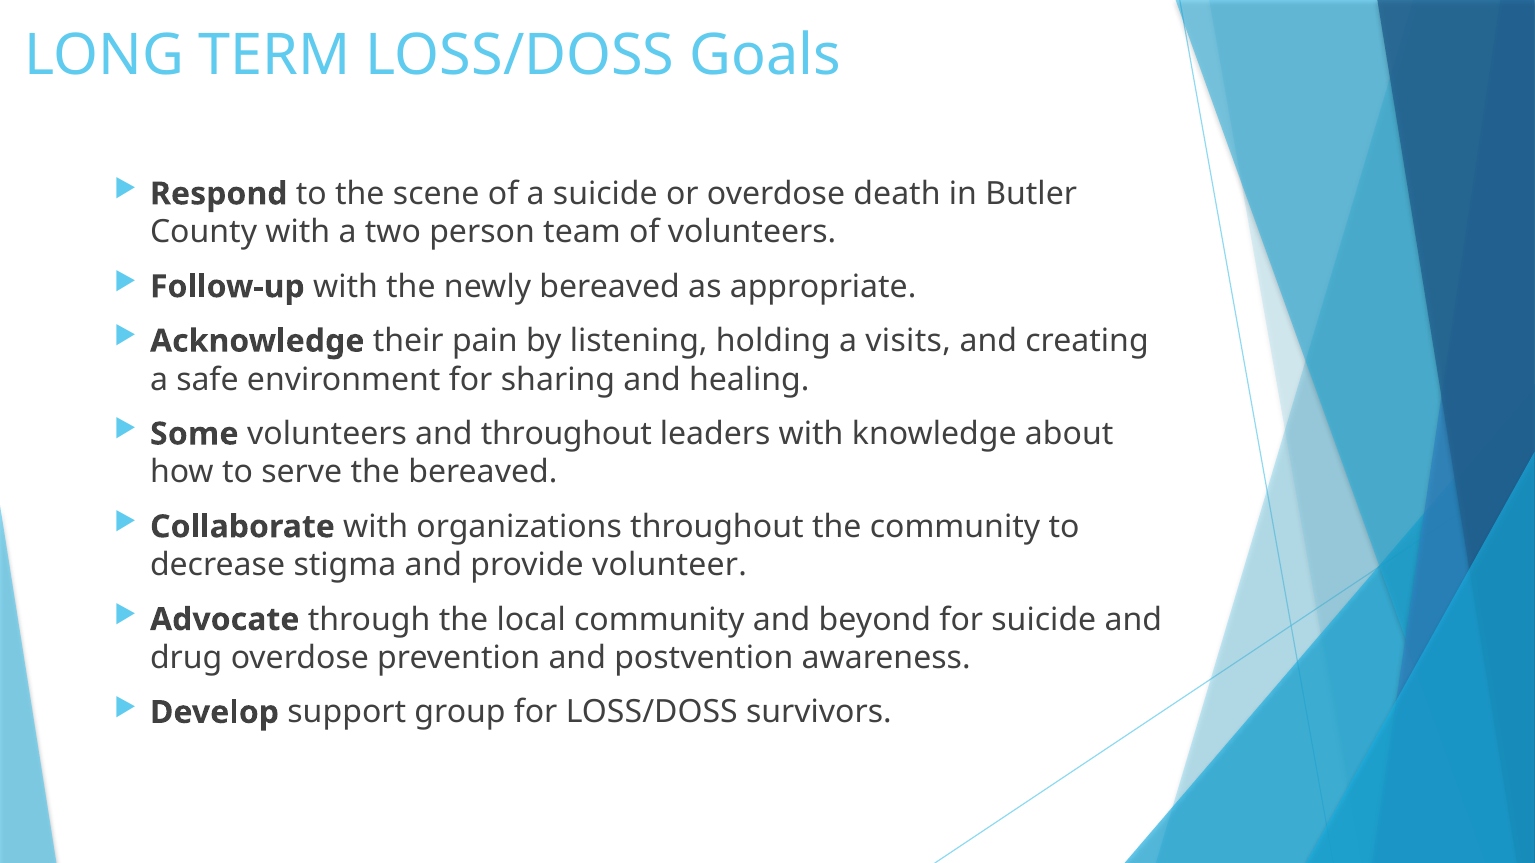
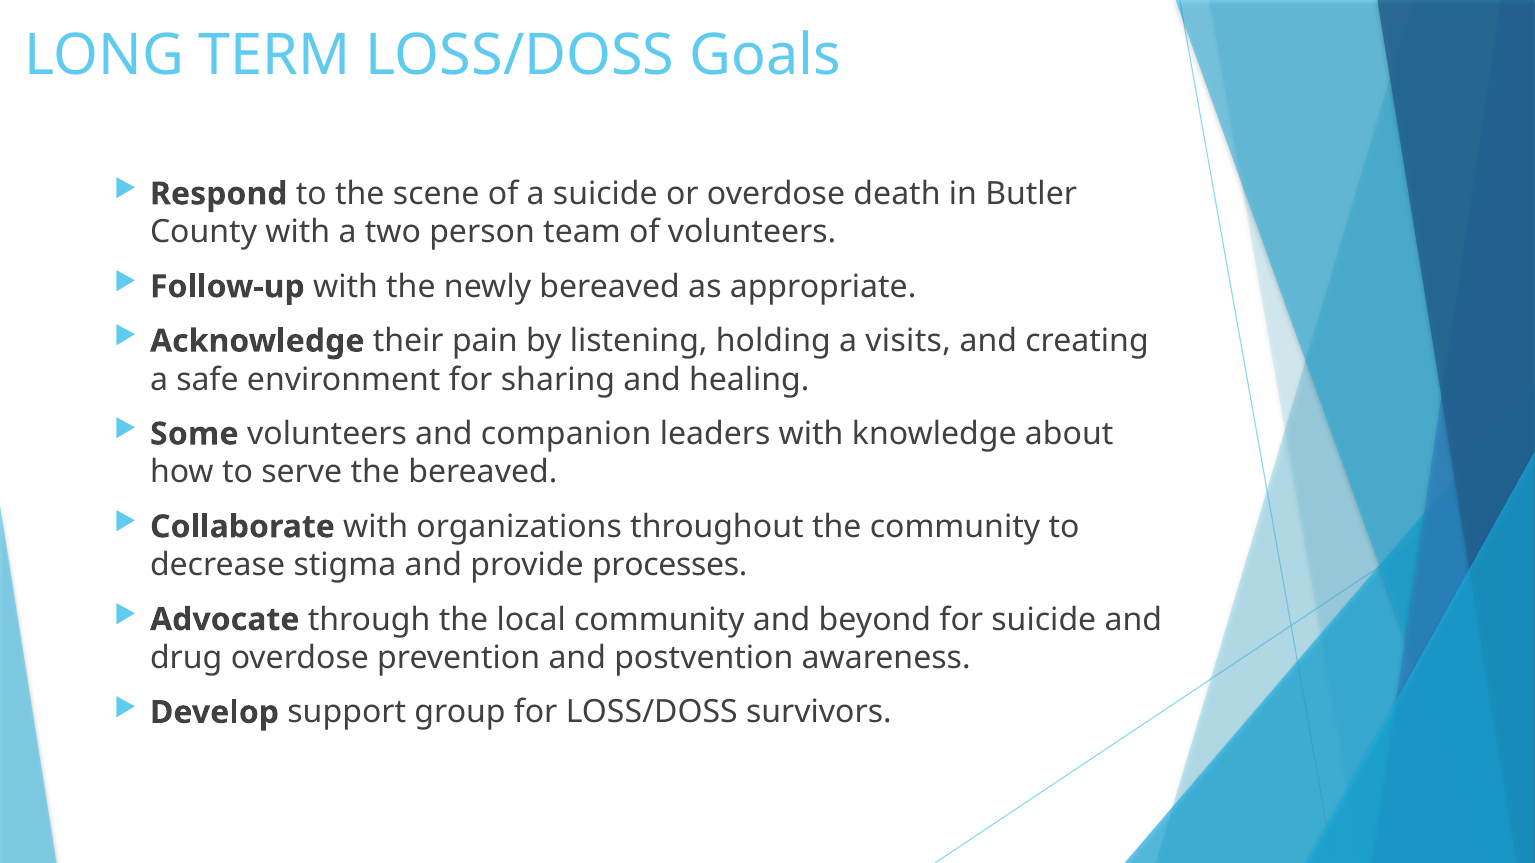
and throughout: throughout -> companion (566, 434)
volunteer: volunteer -> processes (670, 565)
